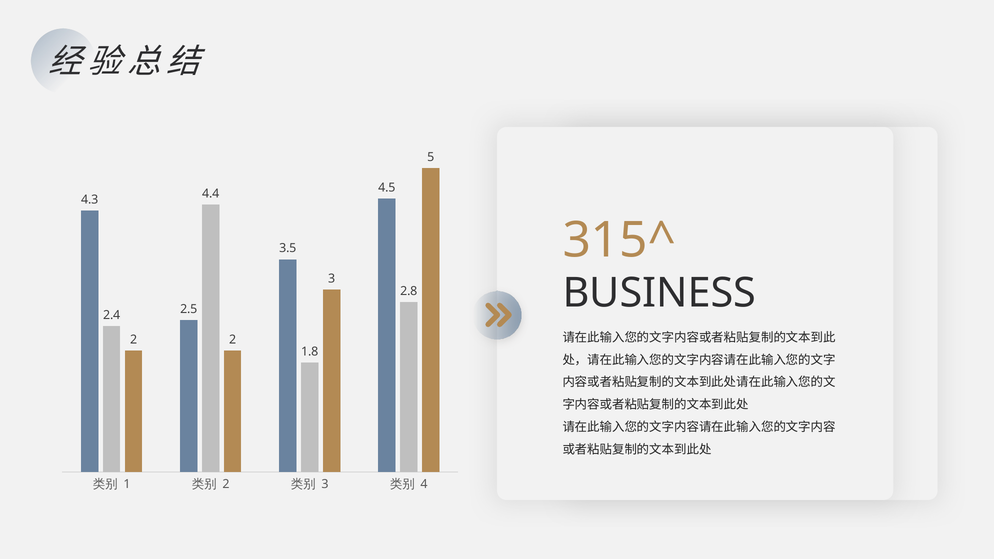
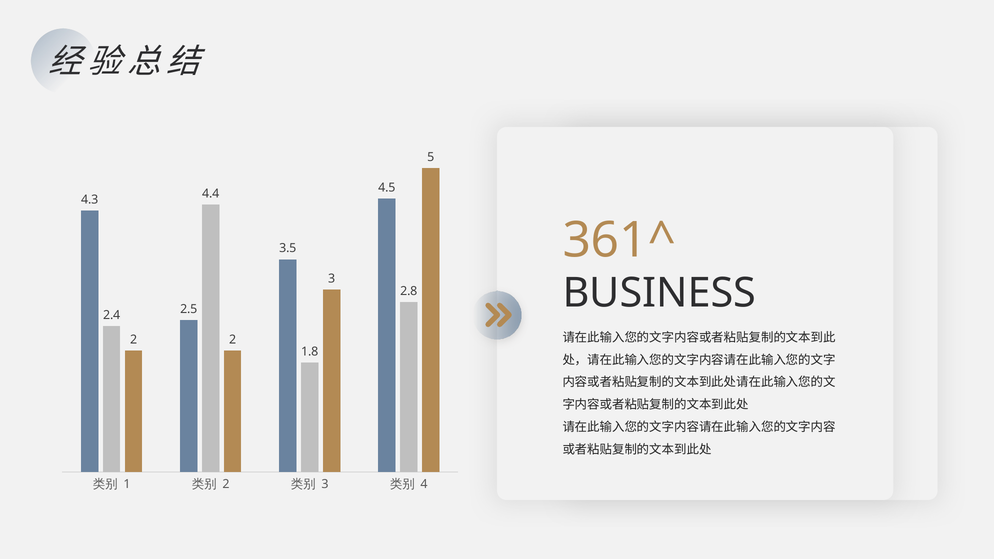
315^: 315^ -> 361^ (619, 240)
